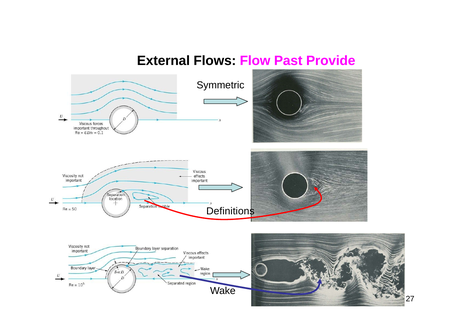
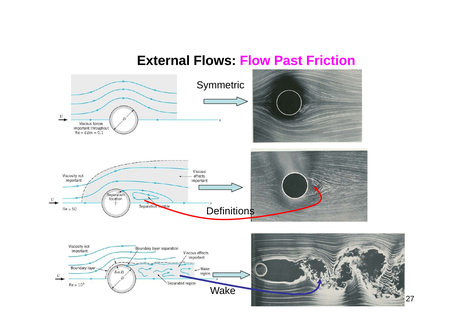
Provide: Provide -> Friction (331, 61)
